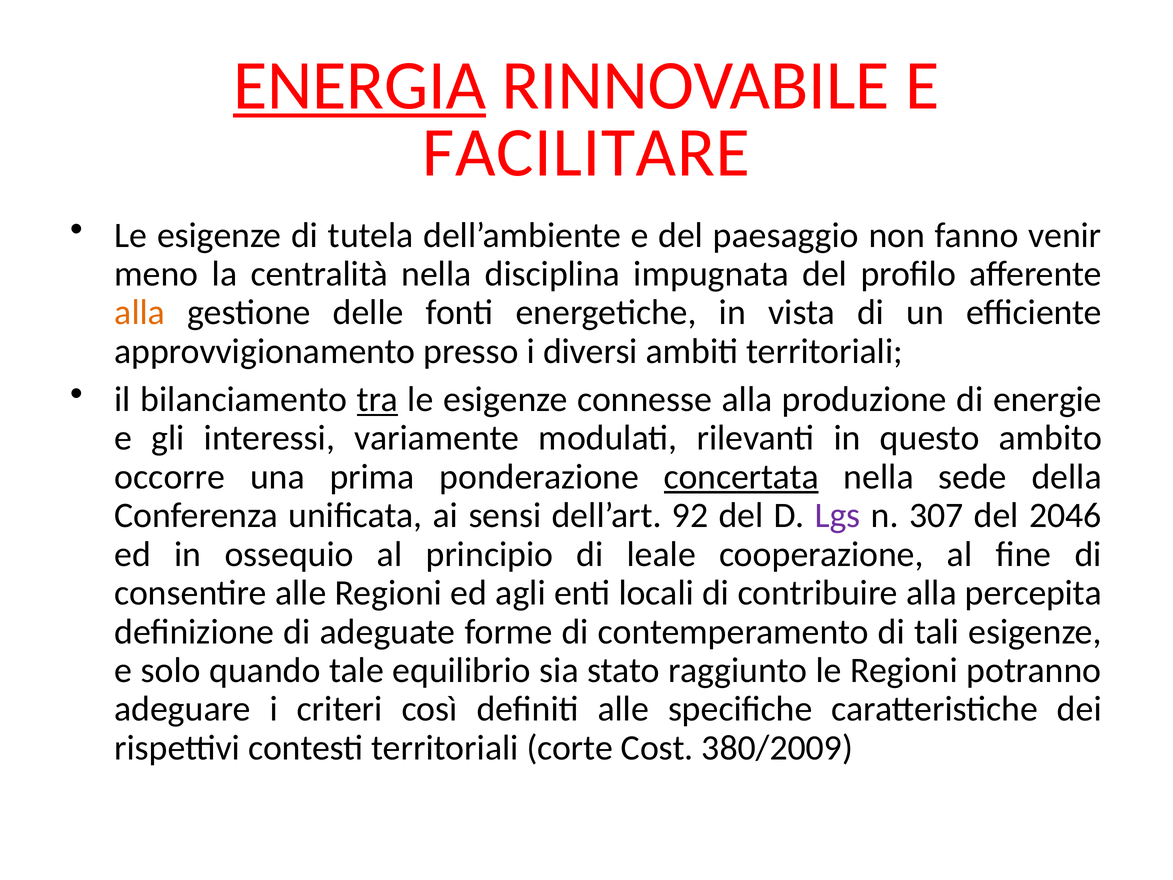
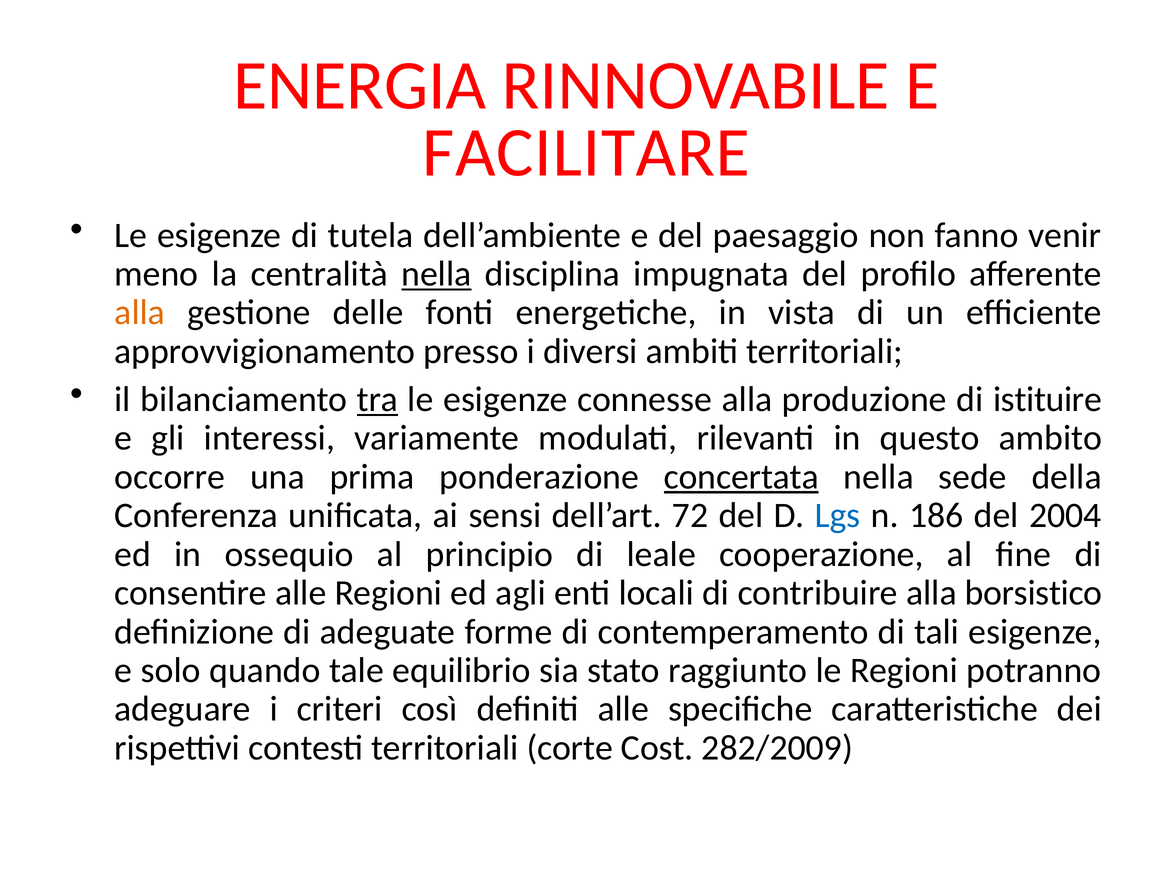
ENERGIA underline: present -> none (360, 85)
nella underline: none -> present (436, 274)
energie: energie -> istituire (1047, 399)
92: 92 -> 72 (690, 515)
Lgs colour: purple -> blue (838, 515)
307: 307 -> 186 (936, 515)
2046: 2046 -> 2004 (1065, 515)
percepita: percepita -> borsistico (1033, 593)
380/2009: 380/2009 -> 282/2009 (777, 748)
